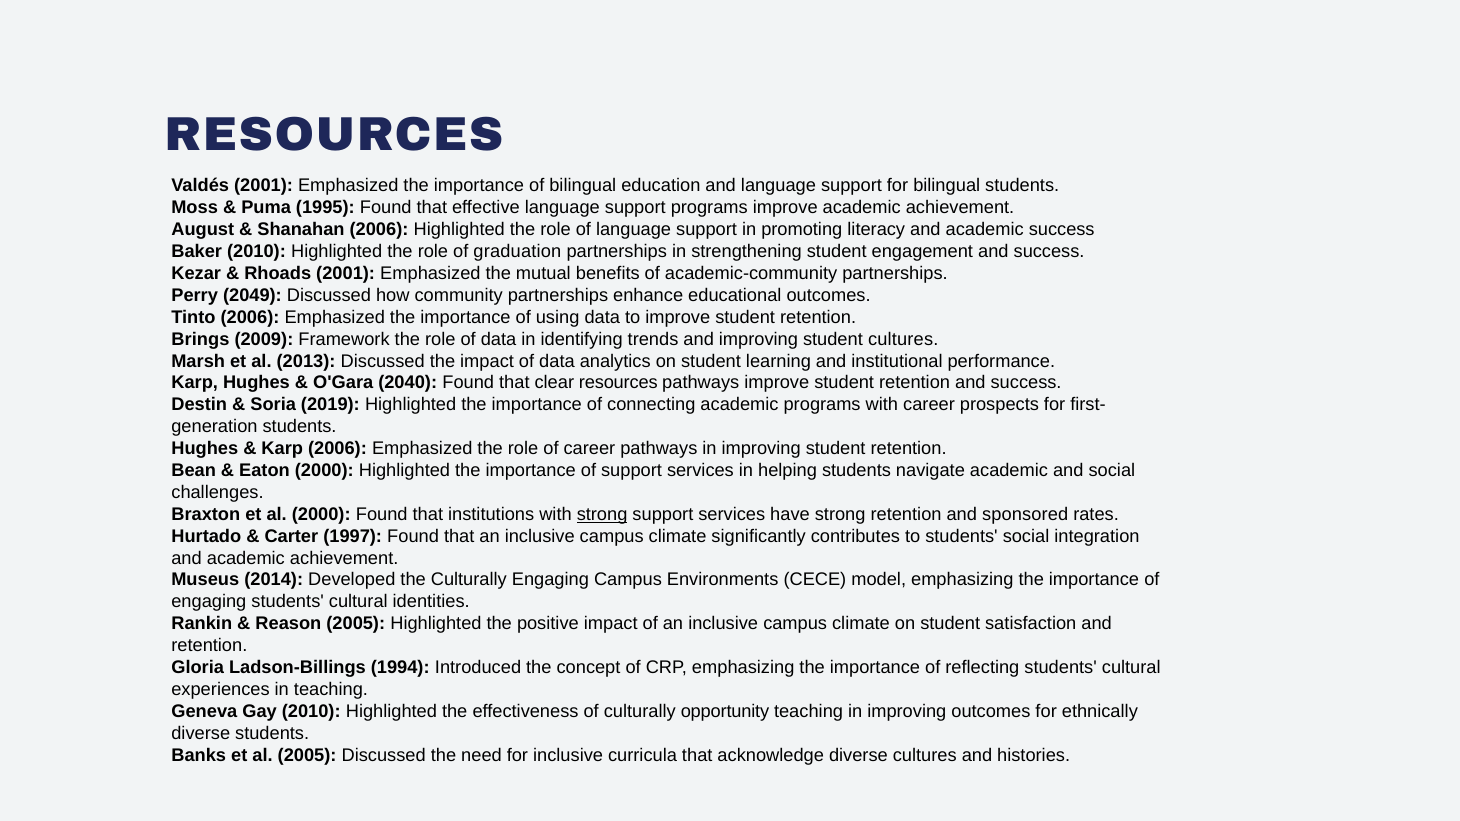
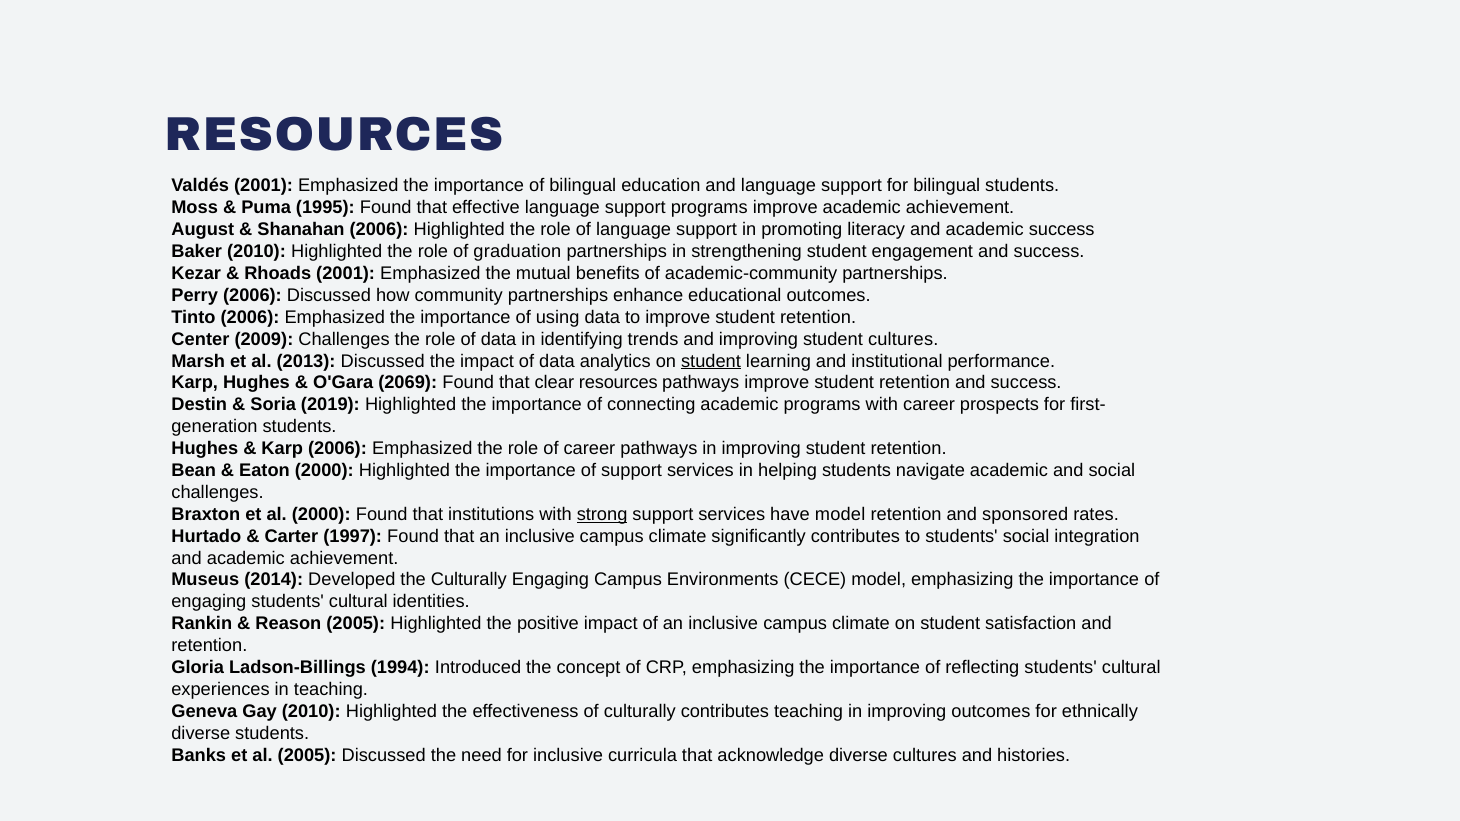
Perry 2049: 2049 -> 2006 (252, 295)
Brings: Brings -> Center (200, 339)
2009 Framework: Framework -> Challenges (344, 339)
student underline: none -> present (711, 361)
2040: 2040 -> 2069 (408, 383)
have strong: strong -> model (840, 514)
culturally opportunity: opportunity -> contributes (725, 712)
